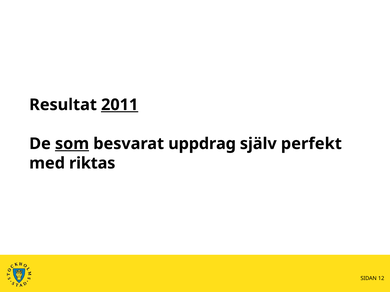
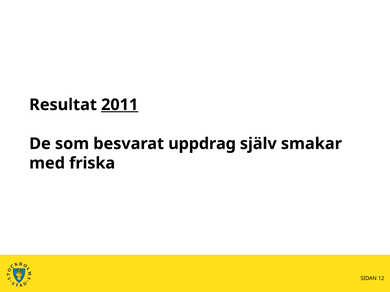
som underline: present -> none (72, 144)
perfekt: perfekt -> smakar (311, 144)
riktas: riktas -> friska (92, 163)
